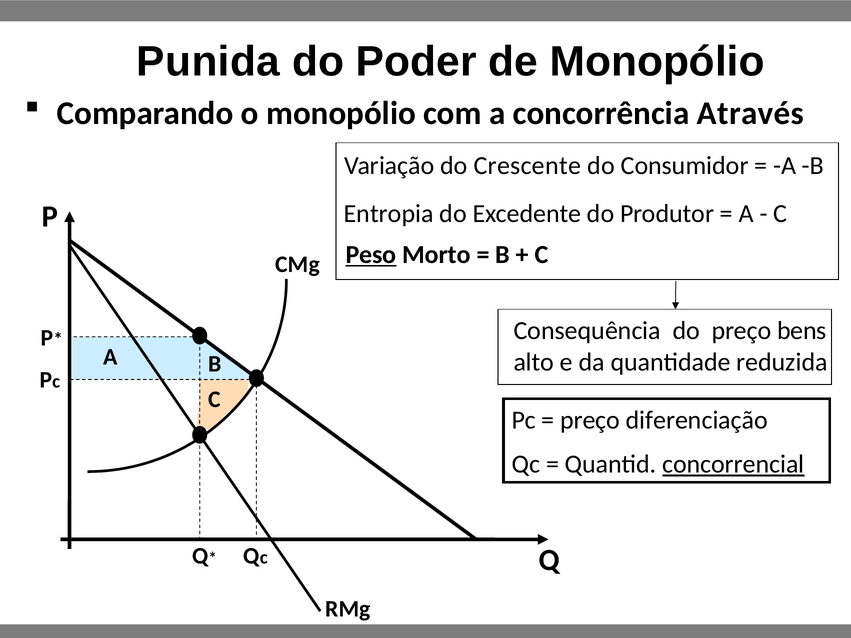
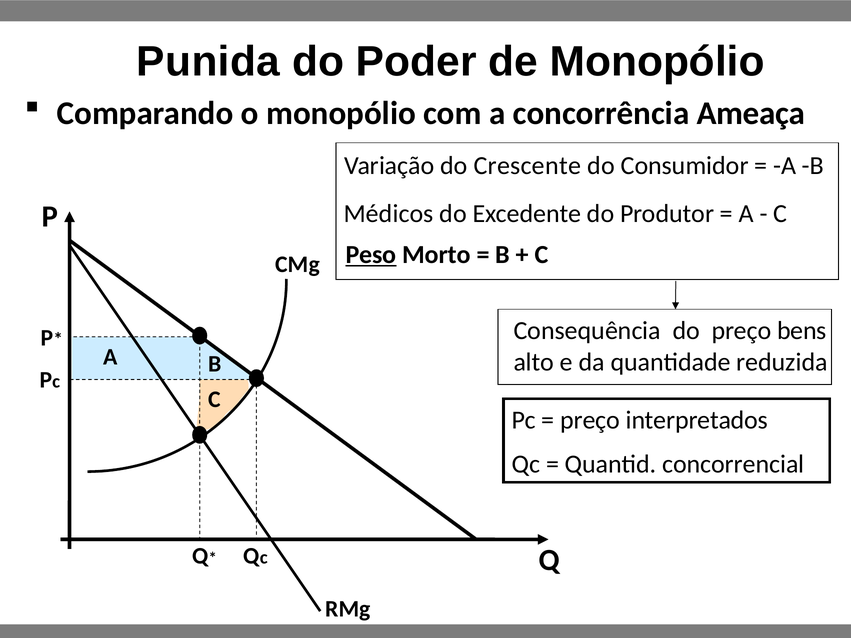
Através: Através -> Ameaça (751, 113)
Entropia: Entropia -> Médicos (389, 214)
diferenciação: diferenciação -> interpretados (697, 420)
concorrencial underline: present -> none (733, 465)
